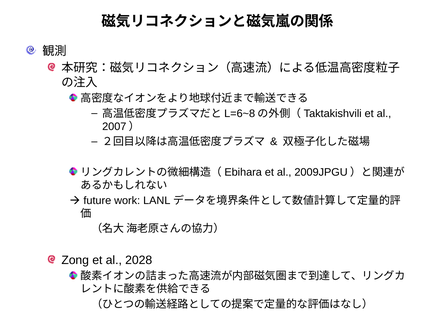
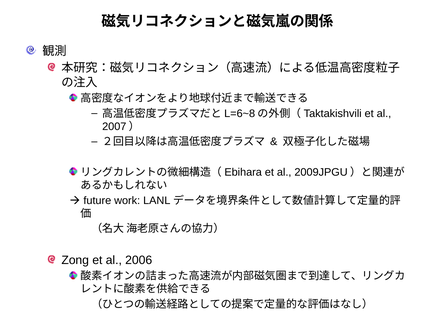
2028: 2028 -> 2006 (139, 260)
